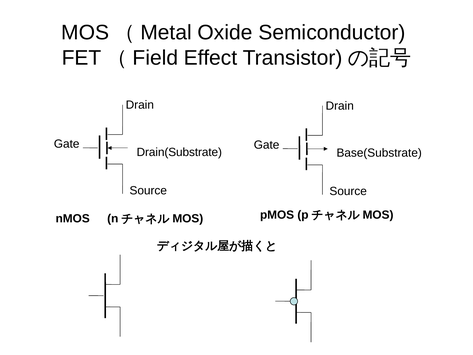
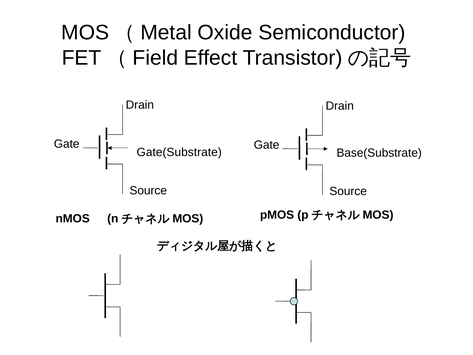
Drain(Substrate: Drain(Substrate -> Gate(Substrate (179, 152)
